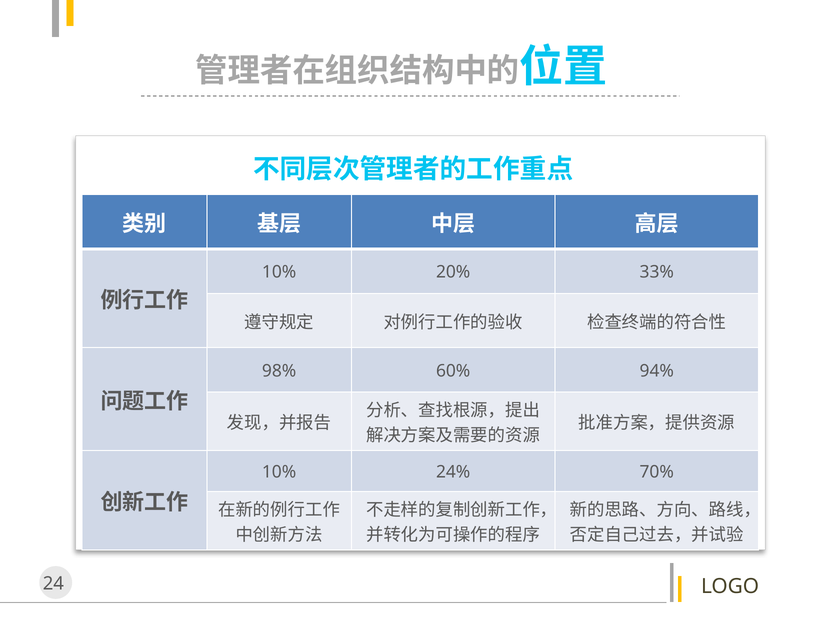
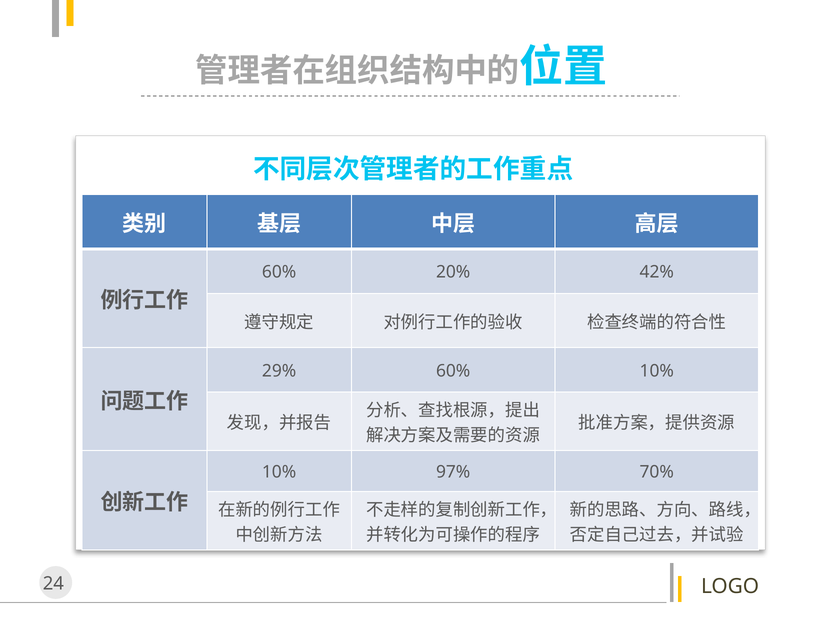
10%: 10% -> 60% (279, 272)
33%: 33% -> 42% (657, 272)
98%: 98% -> 29% (279, 370)
60% 94%: 94% -> 10% (657, 370)
24%: 24% -> 97% (453, 472)
